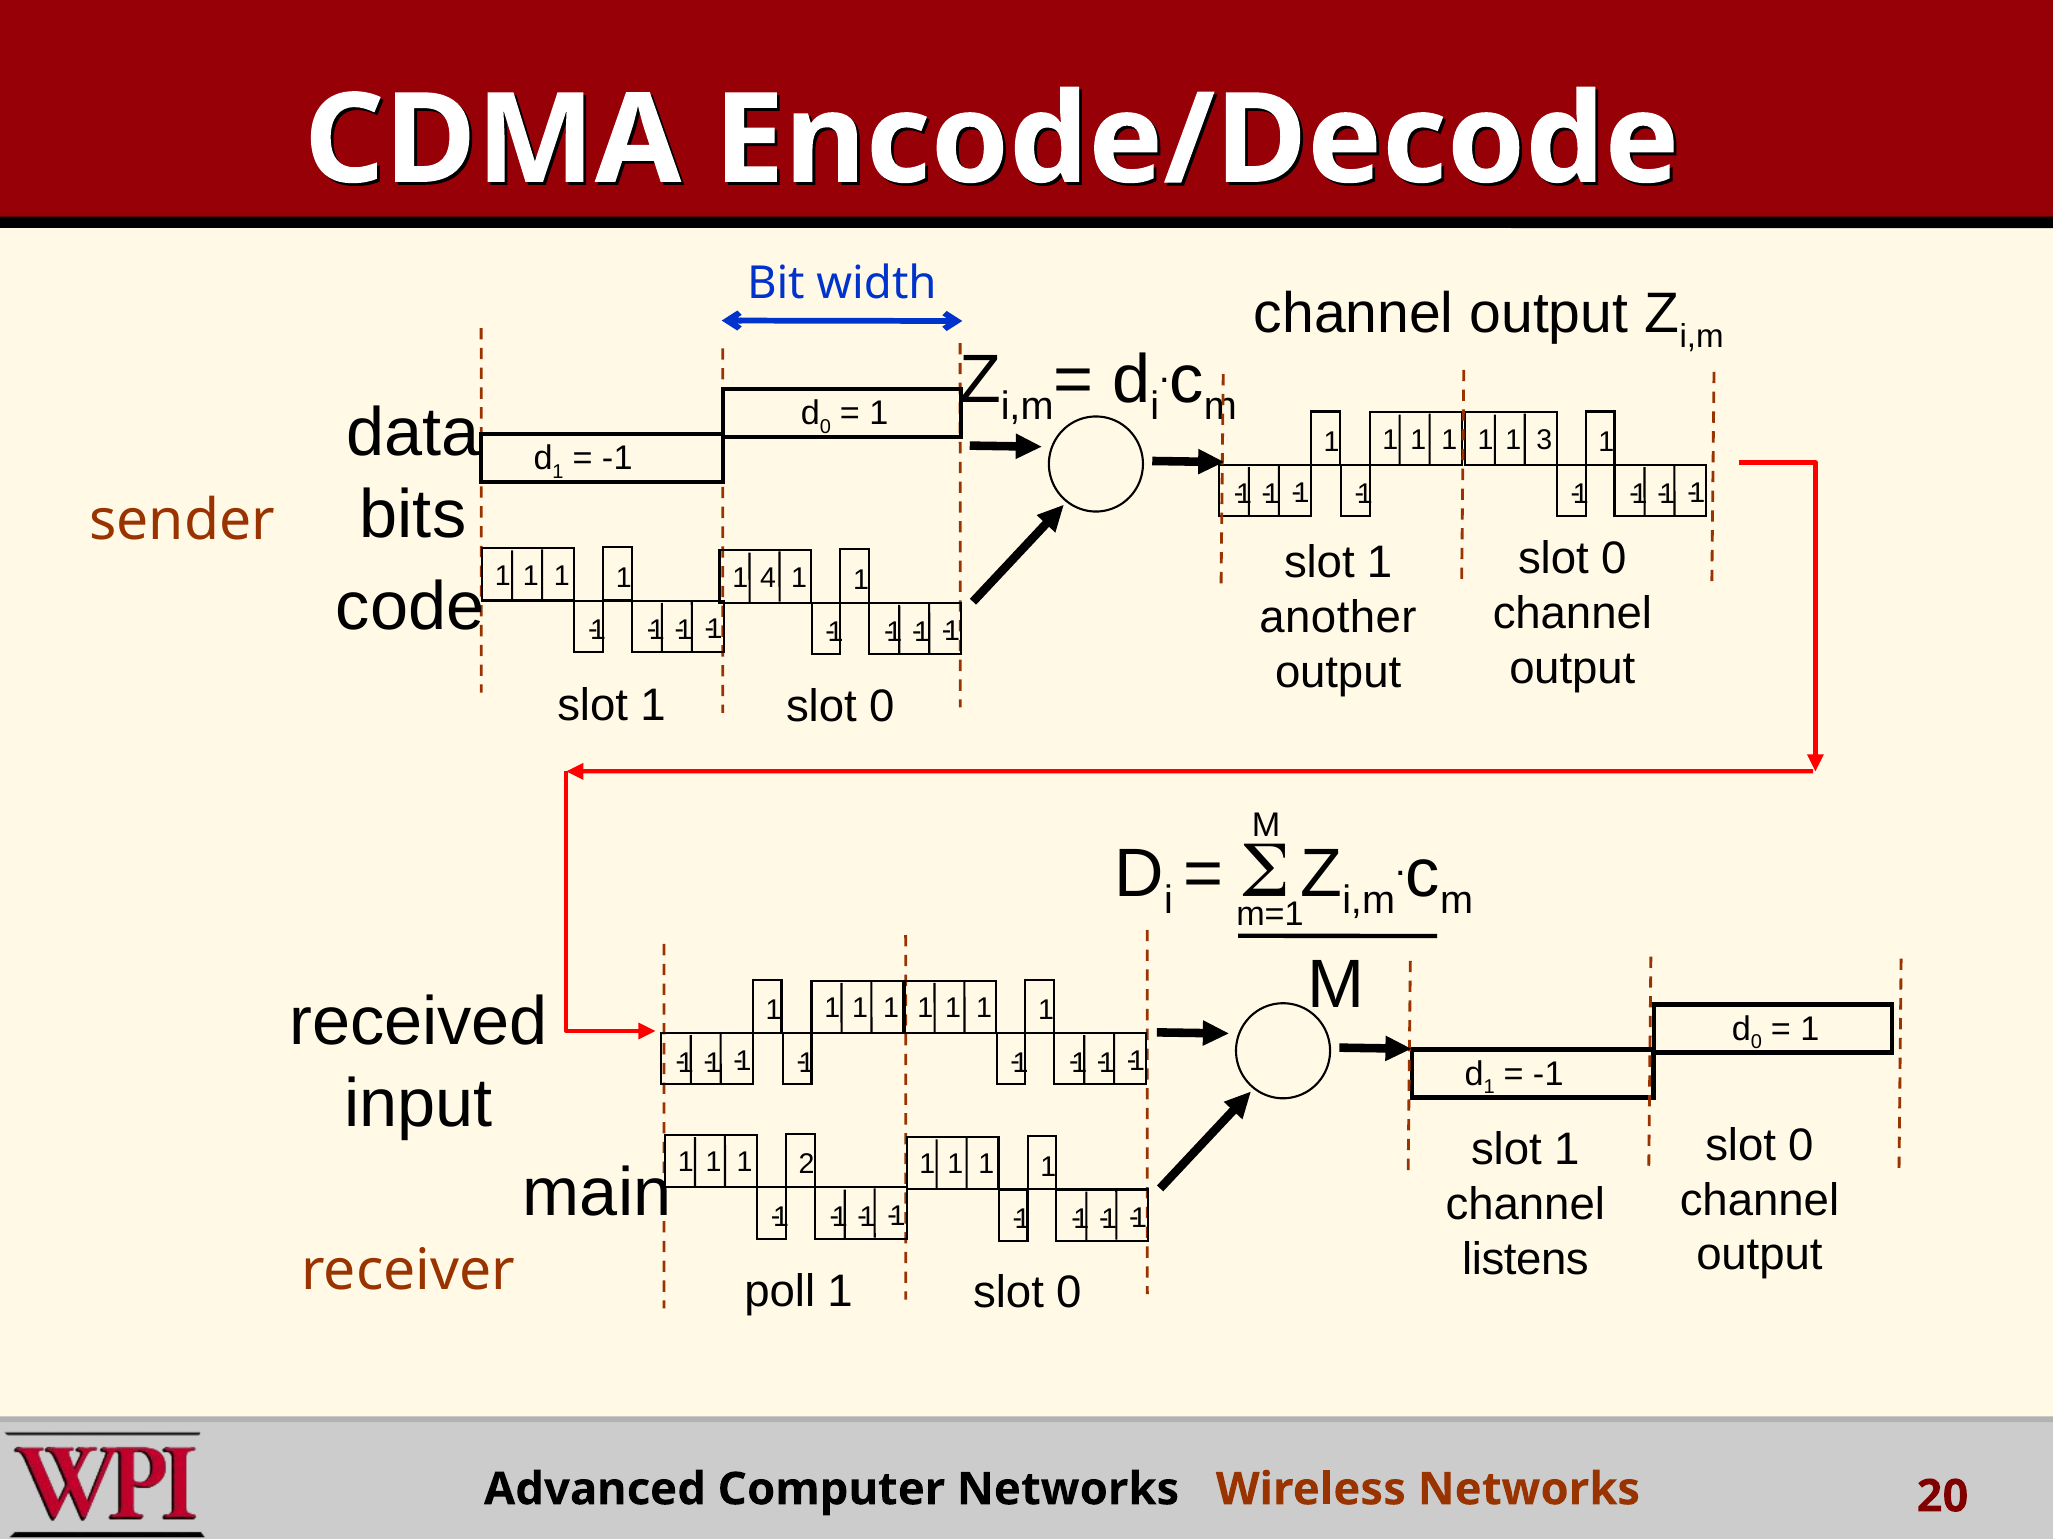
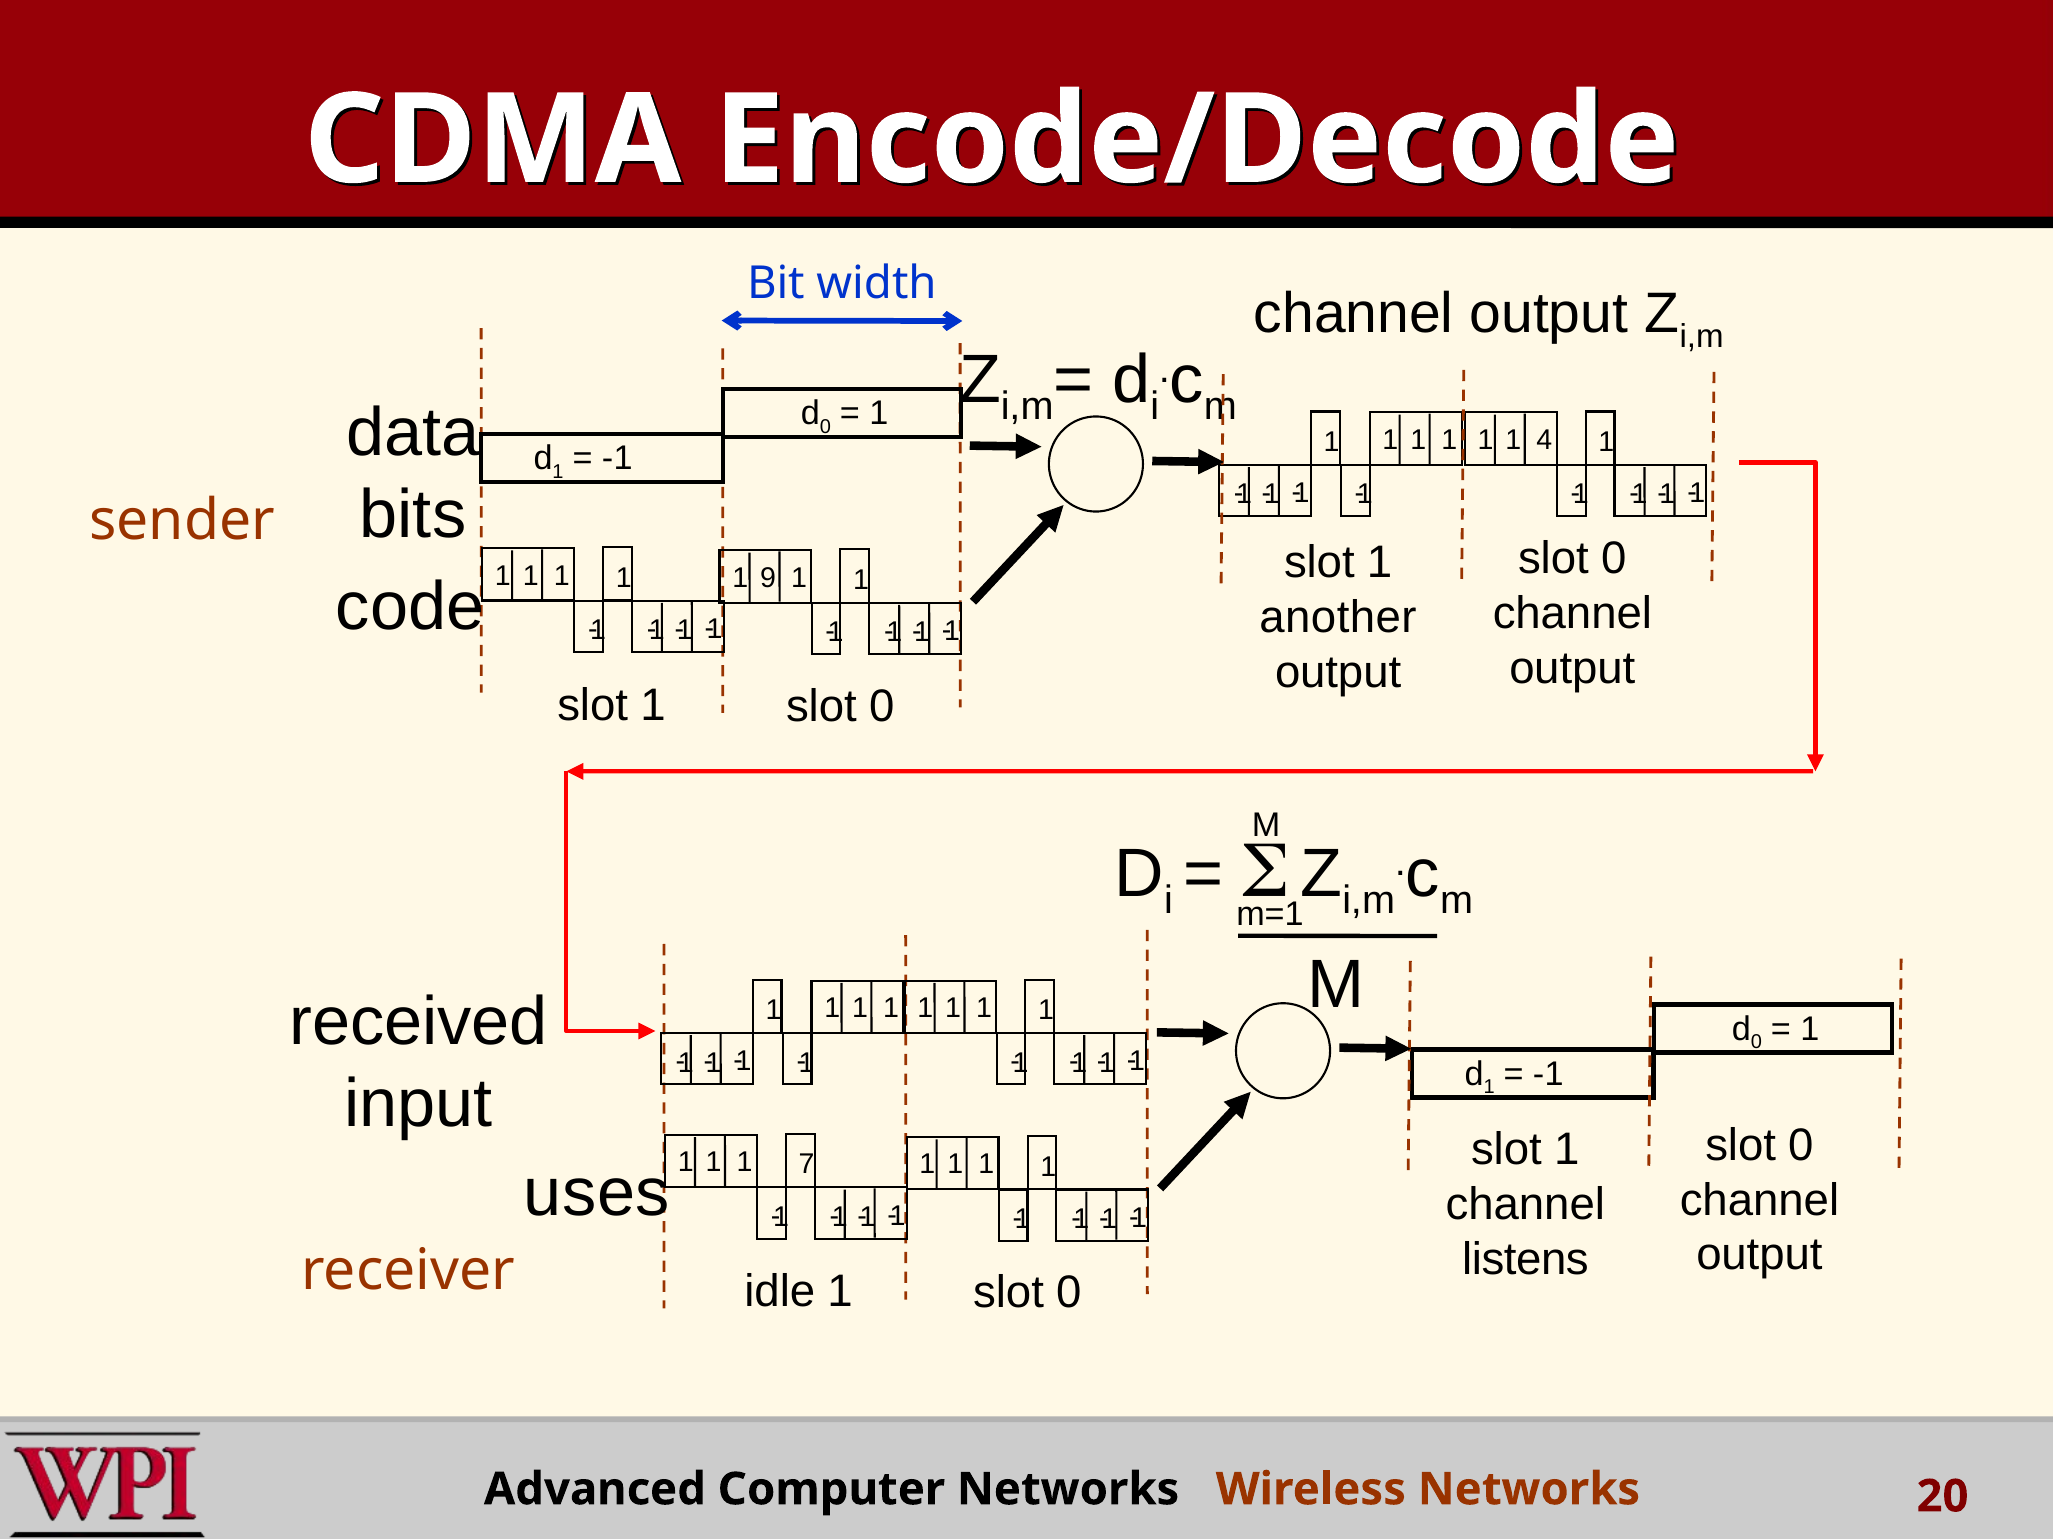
3: 3 -> 4 (1544, 440)
4: 4 -> 9 (768, 578)
2: 2 -> 7 (807, 1165)
main: main -> uses (597, 1194)
poll: poll -> idle (780, 1292)
